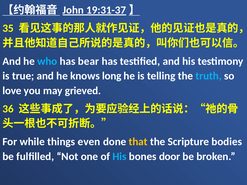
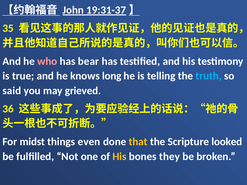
who colour: light blue -> pink (47, 61)
love: love -> said (12, 91)
while: while -> midst (32, 142)
bodies: bodies -> looked (227, 142)
His colour: light blue -> yellow (119, 157)
door: door -> they (170, 157)
